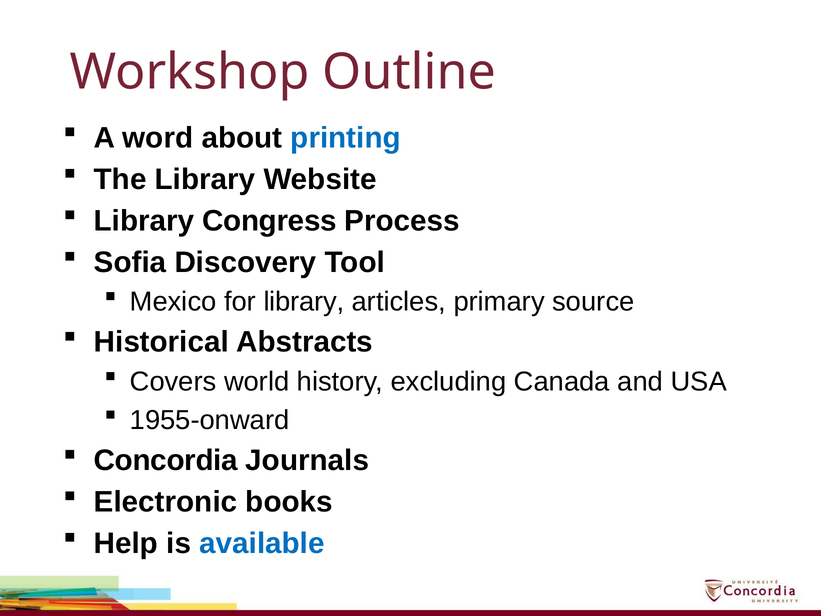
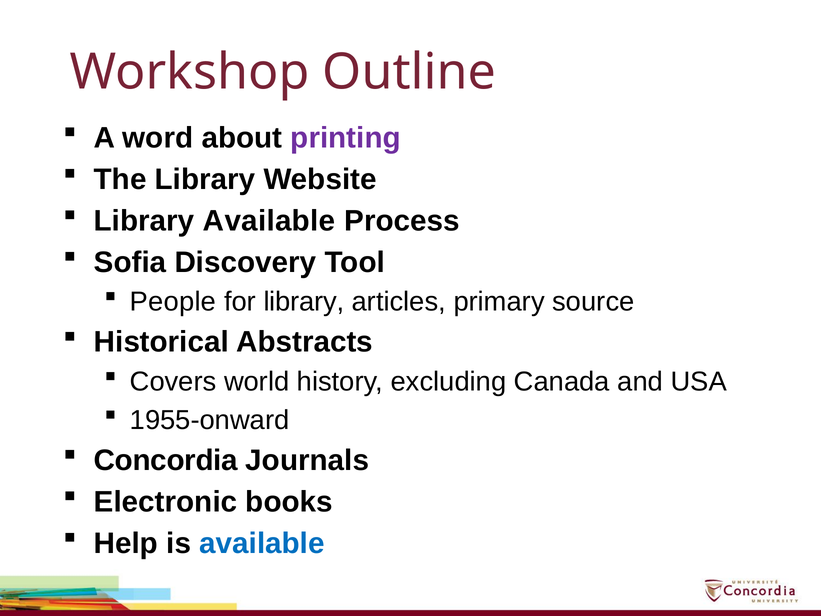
printing colour: blue -> purple (346, 138)
Library Congress: Congress -> Available (269, 221)
Mexico: Mexico -> People (173, 302)
